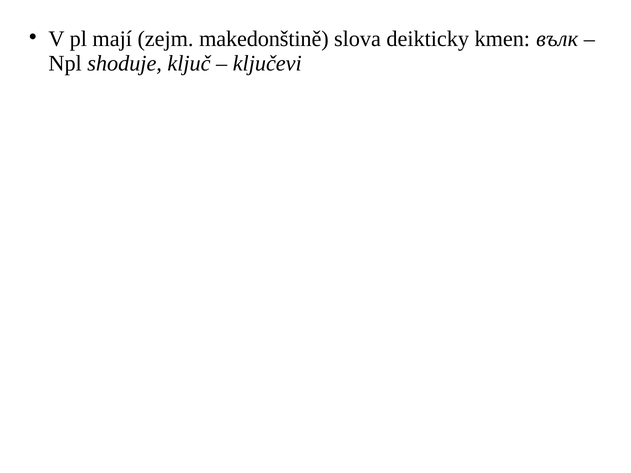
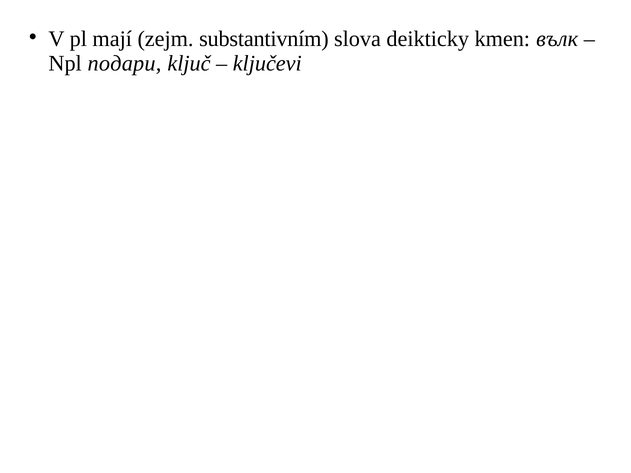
makedonštině: makedonštině -> substantivním (264, 39)
shoduje: shoduje -> подари (124, 64)
